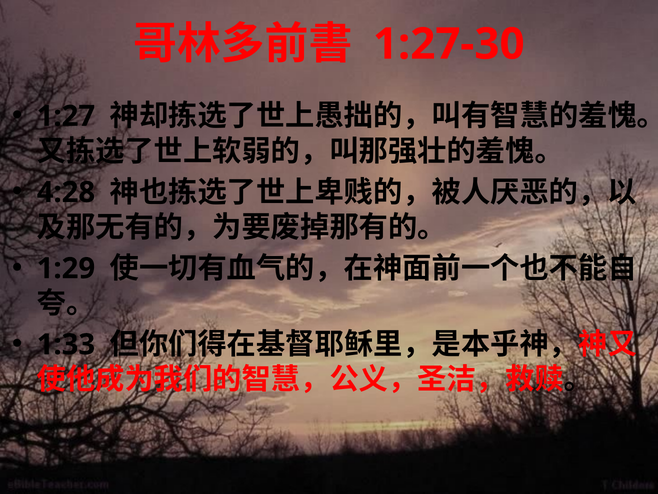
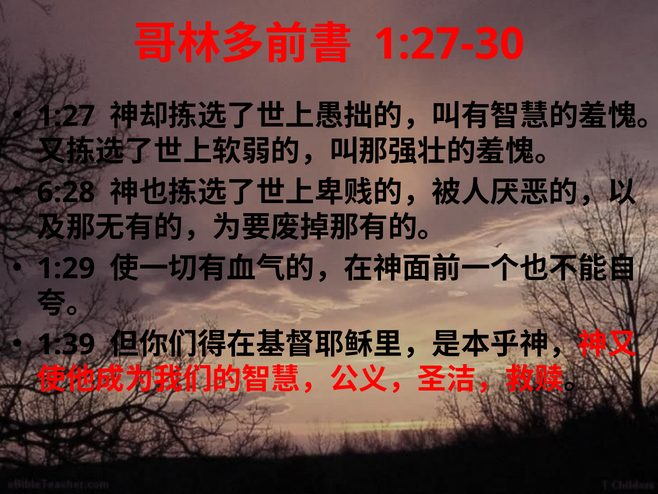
4:28: 4:28 -> 6:28 (66, 192)
1:33: 1:33 -> 1:39 (66, 344)
